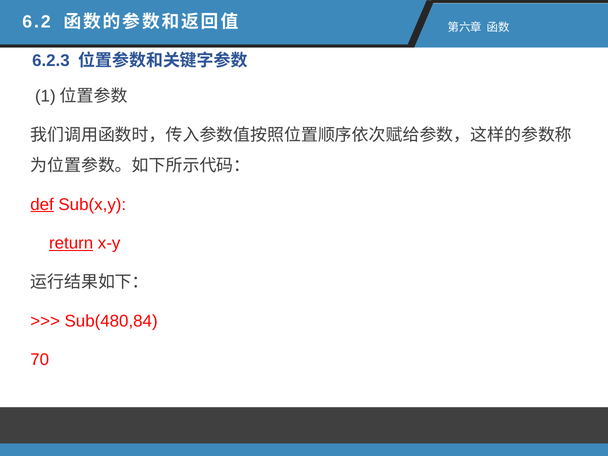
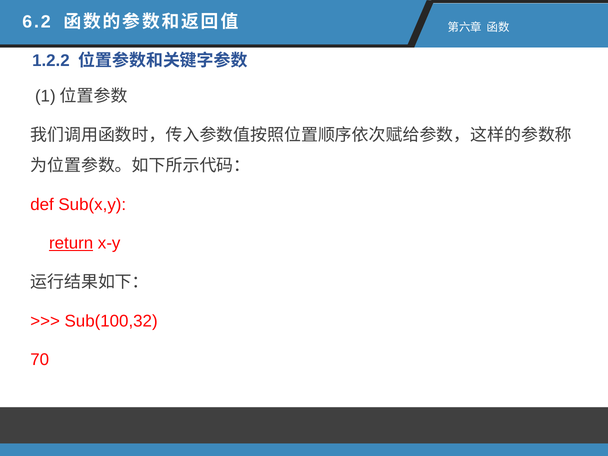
6.2.3: 6.2.3 -> 1.2.2 (51, 61)
def underline: present -> none (42, 204)
Sub(480,84: Sub(480,84 -> Sub(100,32 (111, 321)
